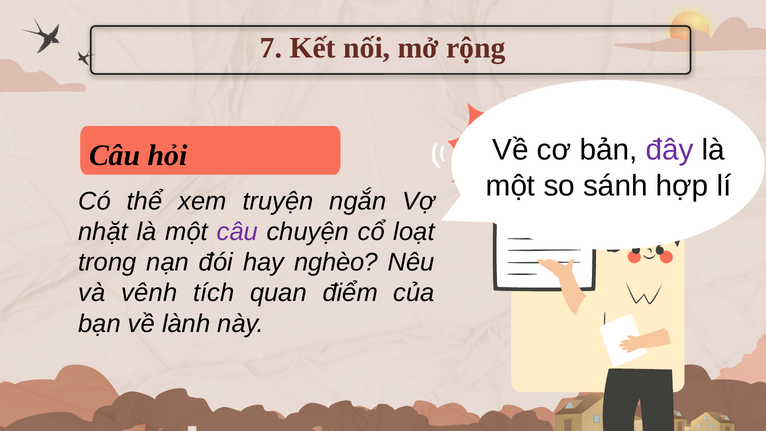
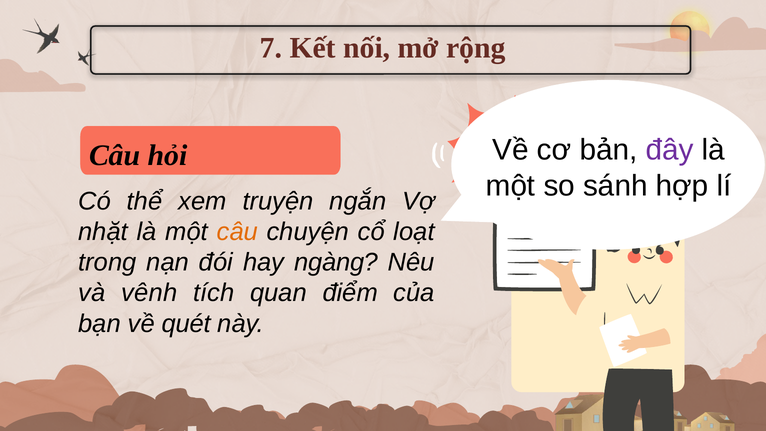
câu colour: purple -> orange (237, 232)
nghèo: nghèo -> ngàng (336, 262)
lành: lành -> quét (186, 324)
